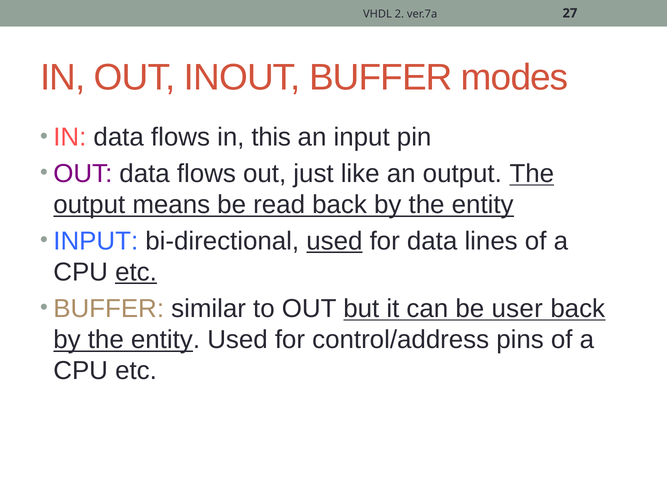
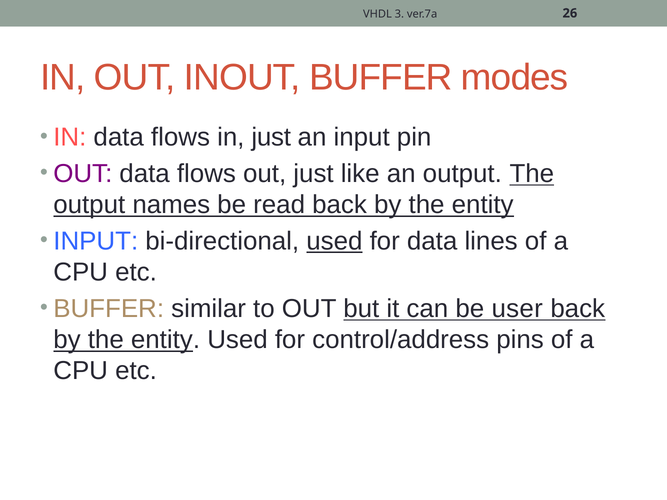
2: 2 -> 3 (399, 14)
27: 27 -> 26 (570, 13)
in this: this -> just (271, 137)
means: means -> names (171, 205)
etc underline: present -> none (136, 272)
